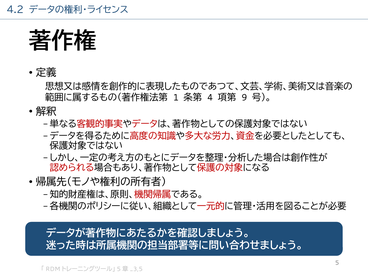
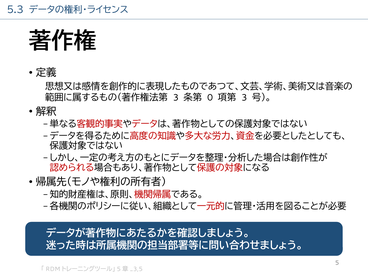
4.2: 4.2 -> 5.3 (15, 10)
1: 1 -> 3 (176, 98)
4: 4 -> 0 (210, 98)
9: 9 -> 3 (244, 98)
